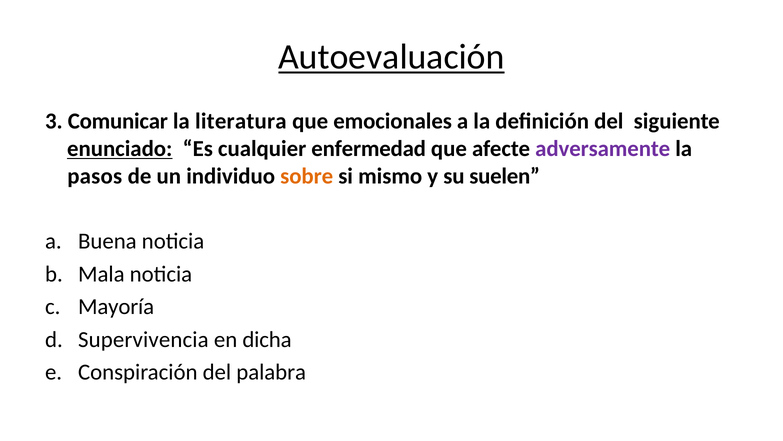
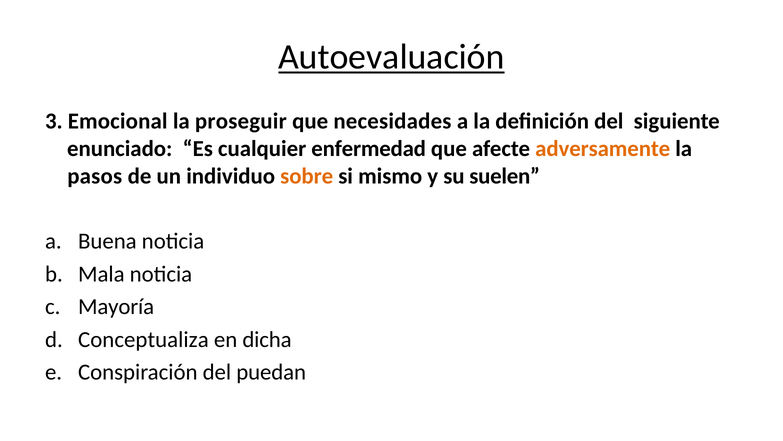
Comunicar: Comunicar -> Emocional (118, 121)
literatura: literatura -> proseguir (241, 121)
emocionales: emocionales -> necesidades (392, 121)
enunciado underline: present -> none (120, 148)
adversamente colour: purple -> orange (603, 148)
Supervivencia: Supervivencia -> Conceptualiza (143, 339)
palabra: palabra -> puedan (271, 372)
